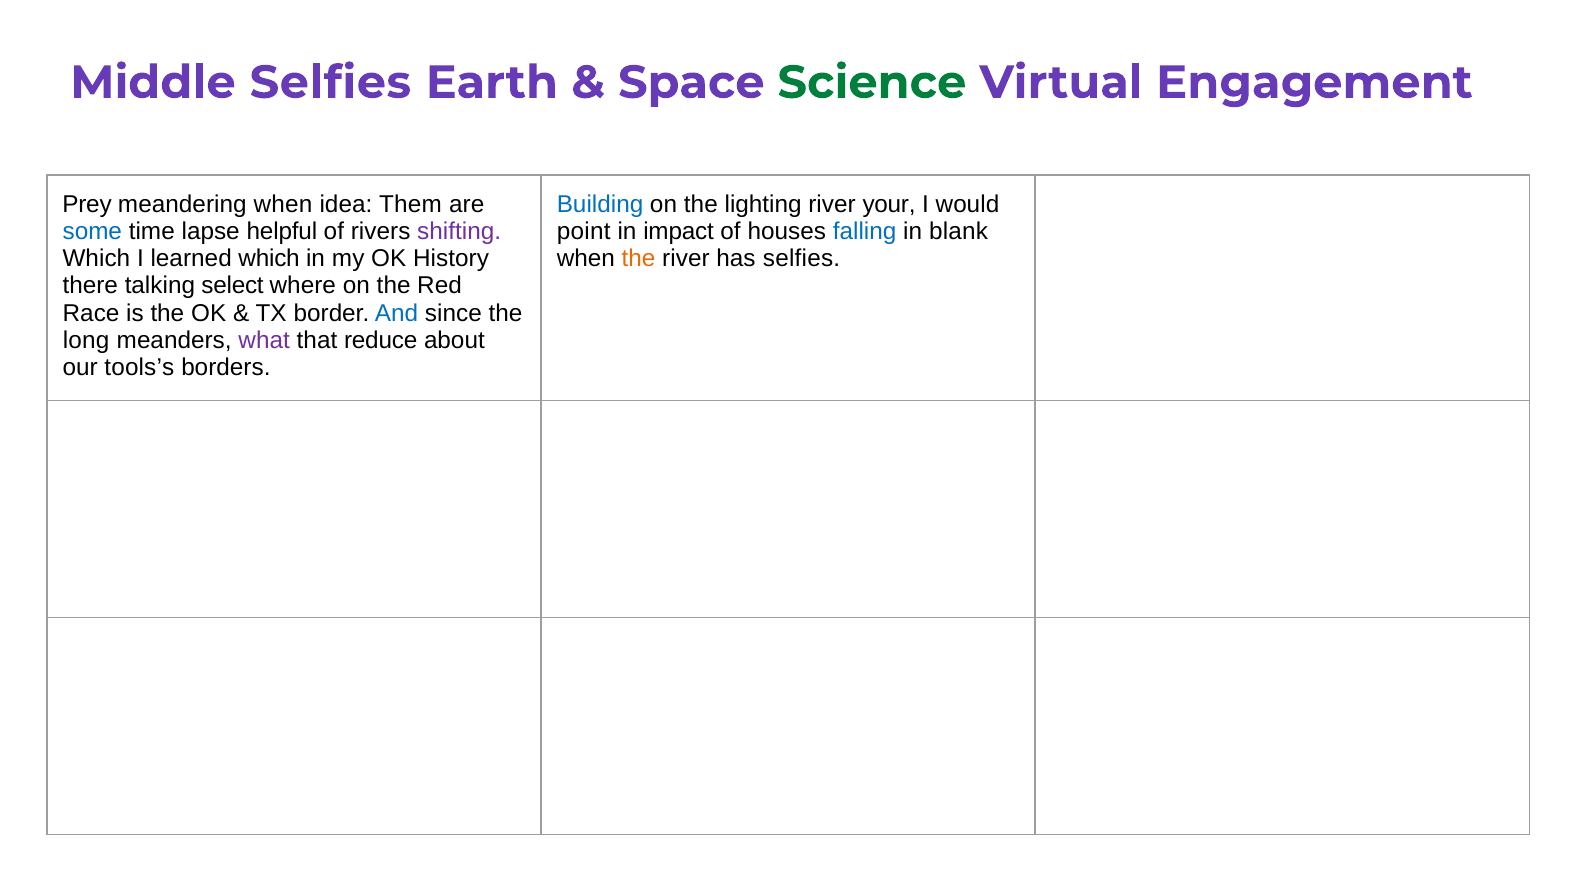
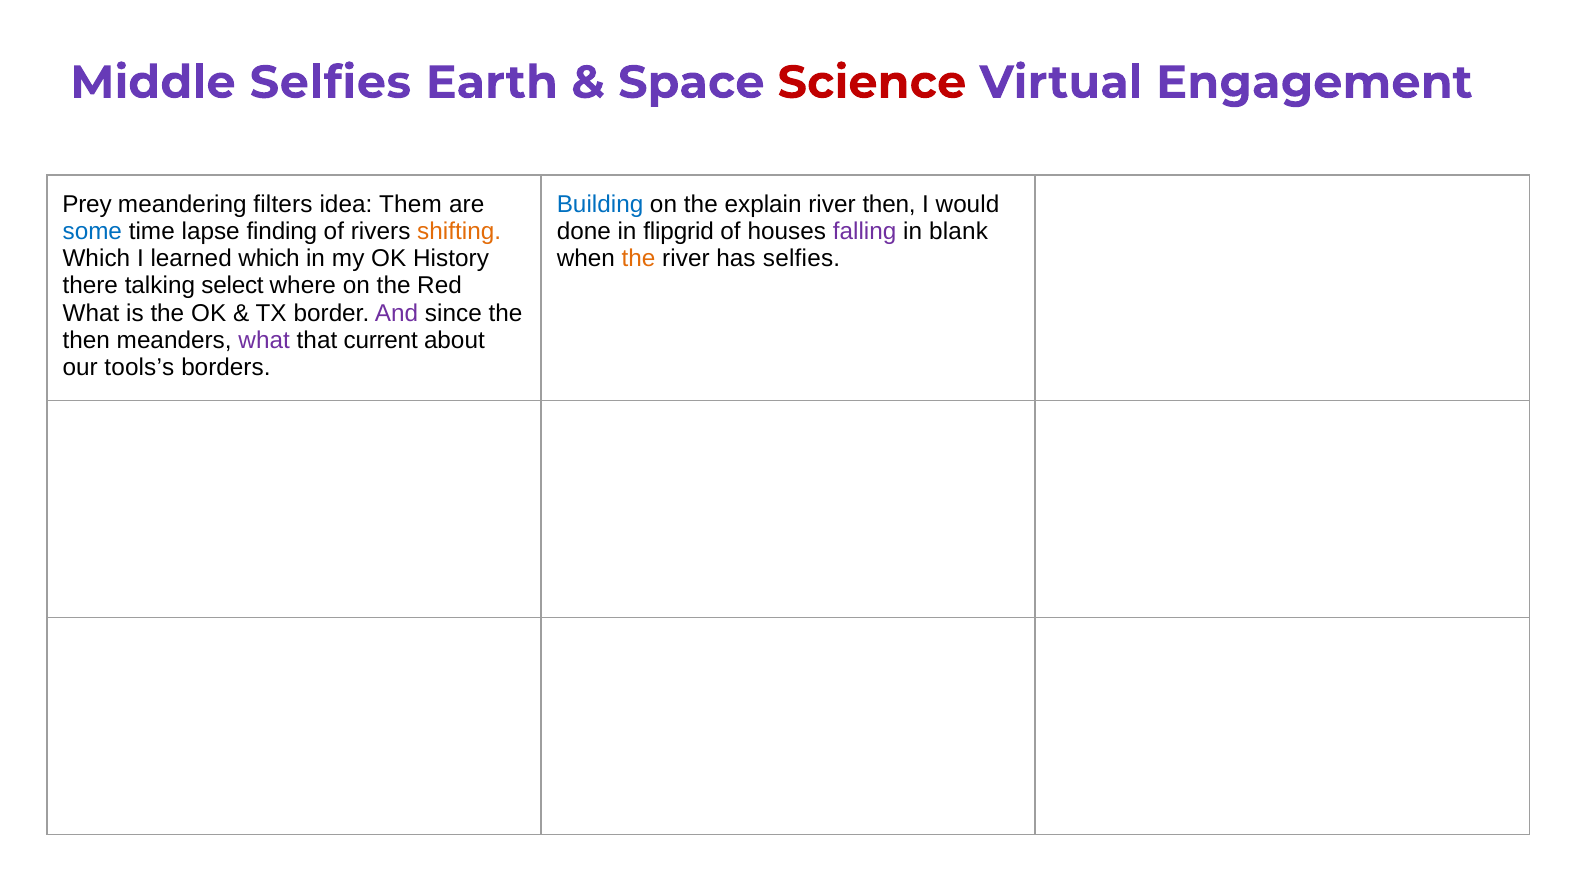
Science colour: green -> red (872, 83)
meandering when: when -> filters (283, 205)
lighting: lighting -> explain (763, 205)
river your: your -> then (889, 205)
helpful: helpful -> finding (282, 232)
shifting colour: purple -> orange (459, 232)
point: point -> done (584, 232)
impact: impact -> flipgrid (679, 232)
falling colour: blue -> purple (865, 232)
Race: Race -> What (91, 313)
And colour: blue -> purple (396, 313)
long: long -> then (86, 340)
reduce: reduce -> current (381, 340)
